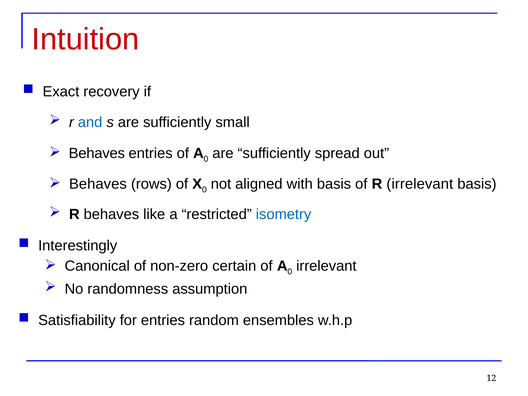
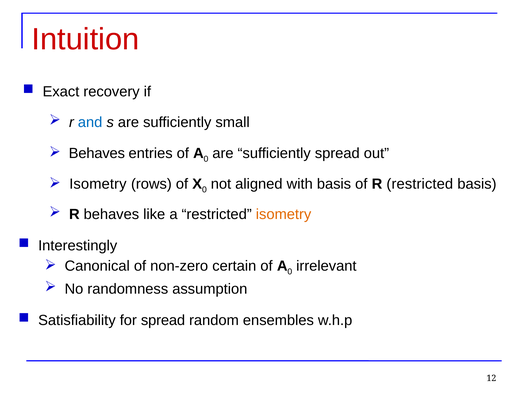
Behaves: Behaves -> Isometry (98, 184)
R irrelevant: irrelevant -> restricted (420, 184)
isometry colour: blue -> orange (284, 214)
for entries: entries -> spread (163, 320)
